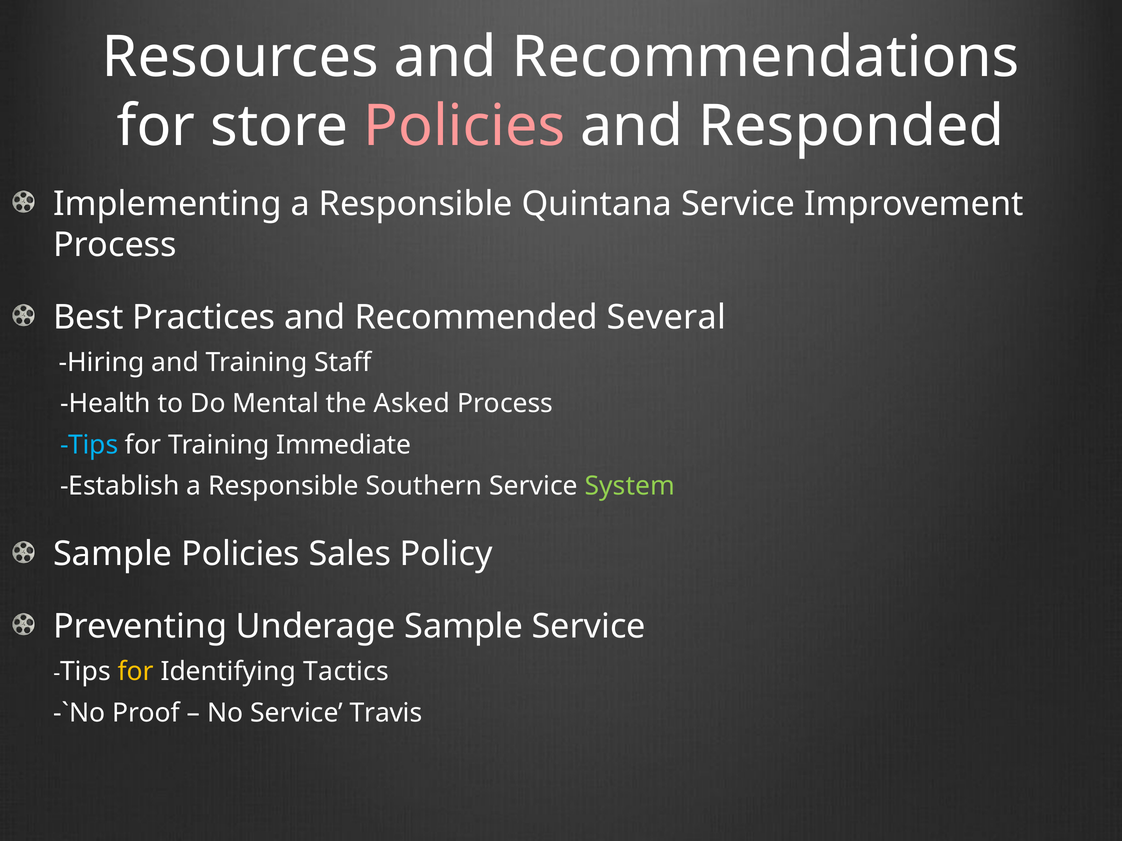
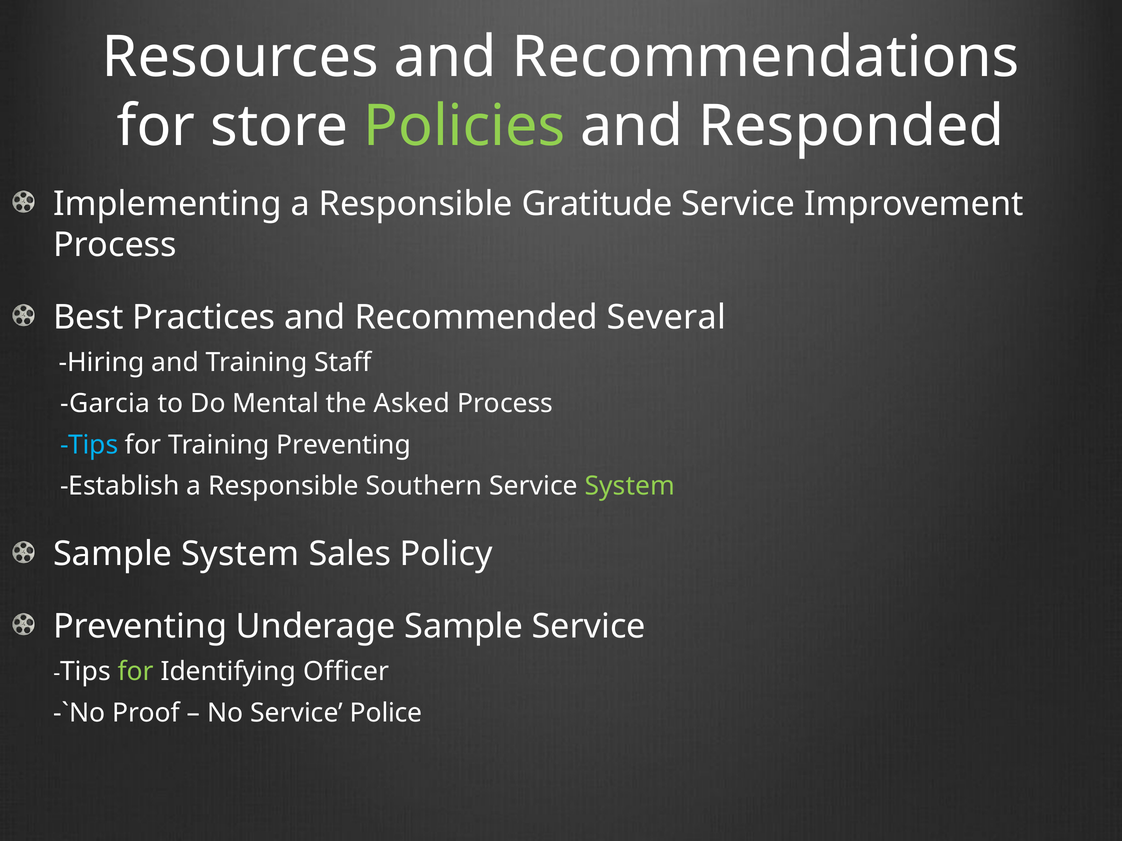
Policies colour: pink -> light green (464, 126)
Quintana: Quintana -> Gratitude (597, 204)
Health: Health -> Garcia (105, 404)
Training Immediate: Immediate -> Preventing (344, 445)
Sample Policies: Policies -> System (240, 554)
for colour: yellow -> light green (136, 672)
Tactics: Tactics -> Officer (346, 672)
Travis: Travis -> Police (386, 713)
